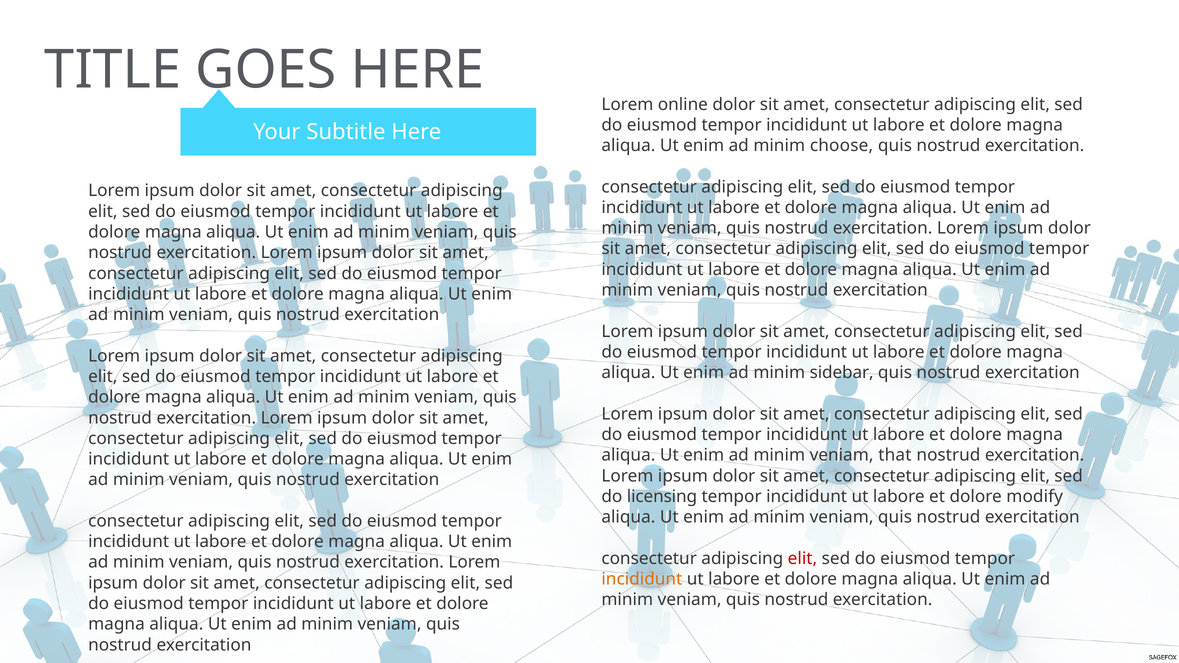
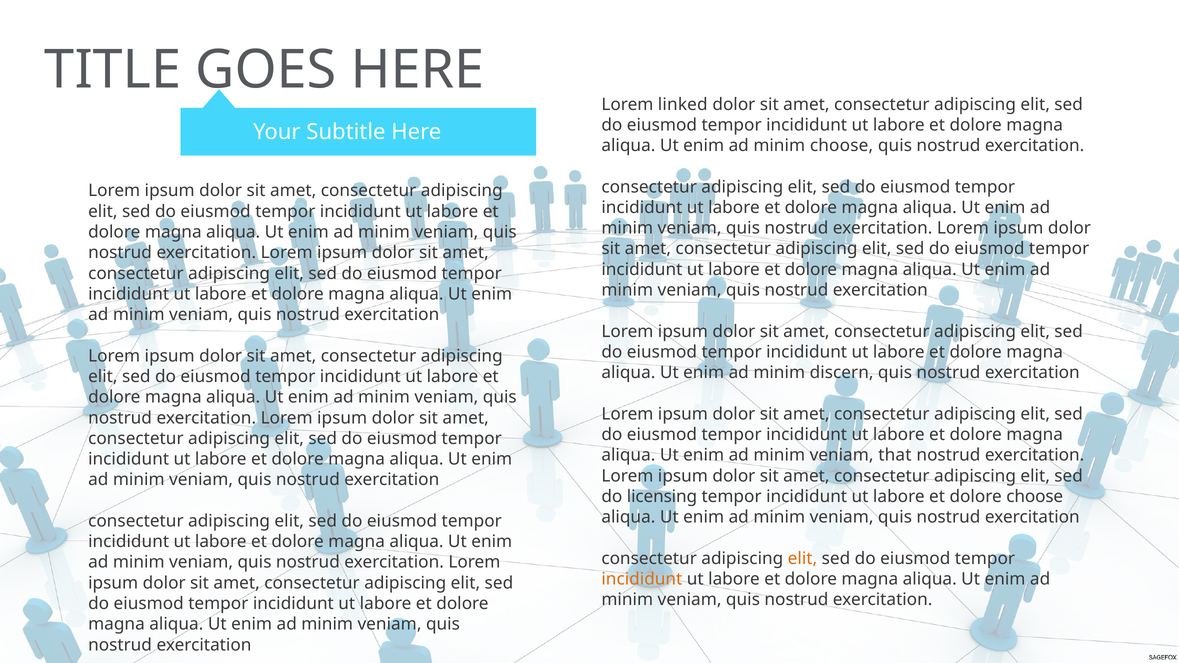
online: online -> linked (683, 104)
sidebar: sidebar -> discern (842, 373)
dolore modify: modify -> choose (1035, 497)
elit colour: red -> orange (802, 559)
